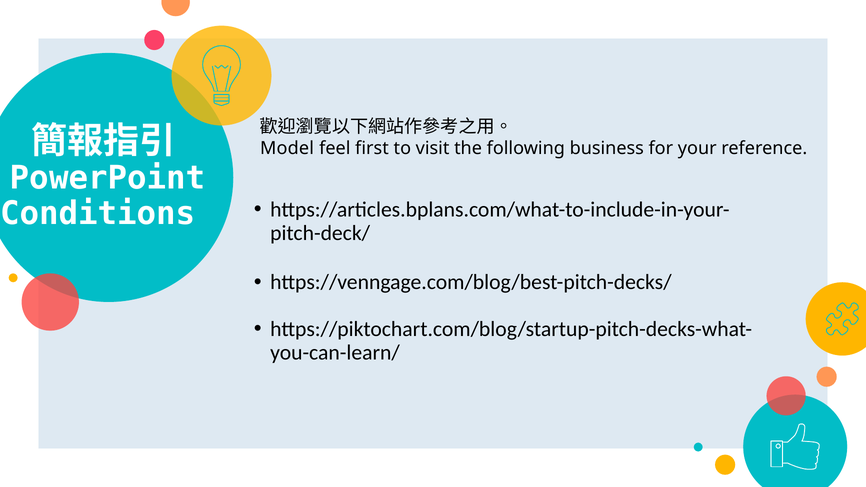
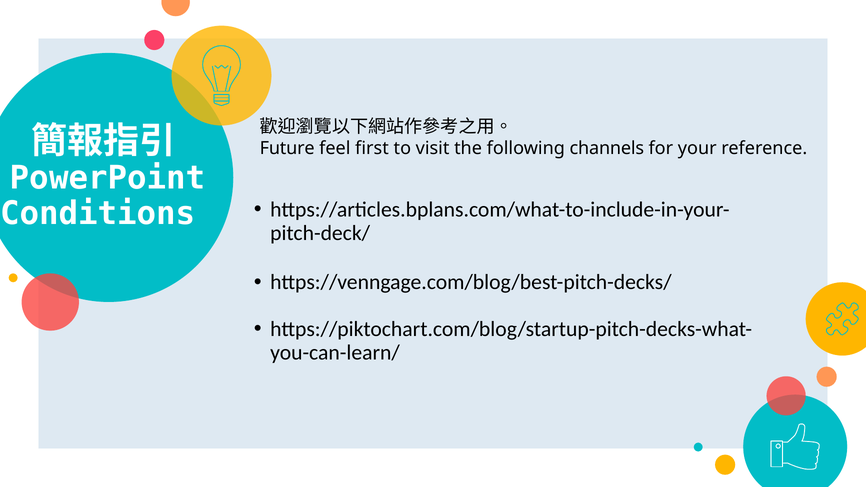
Model: Model -> Future (287, 148)
business: business -> channels (607, 148)
